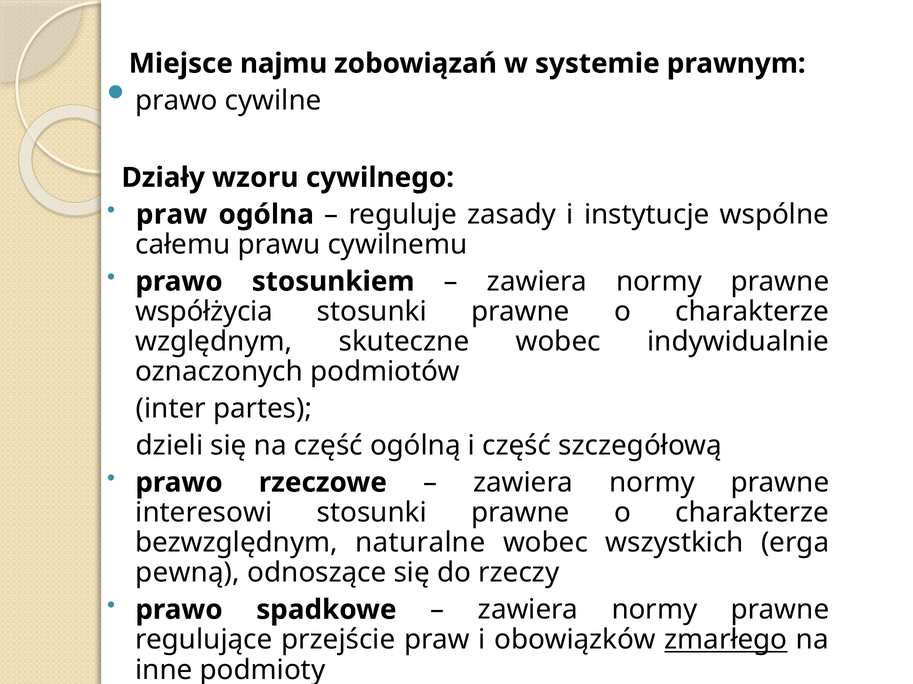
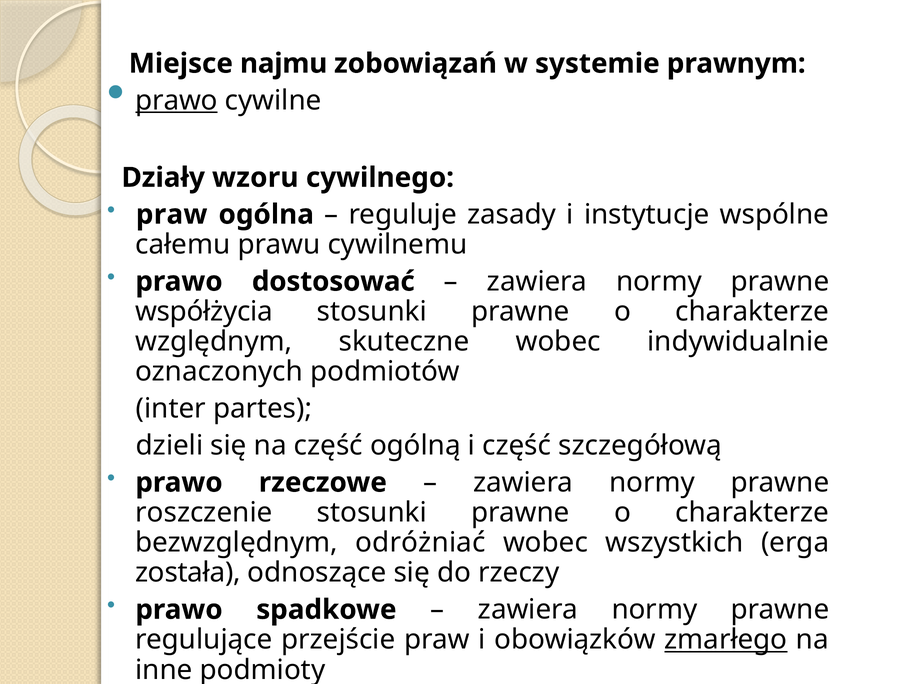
prawo underline: none -> present (177, 101)
stosunkiem: stosunkiem -> dostosować (333, 282)
interesowi: interesowi -> roszczenie (204, 513)
naturalne: naturalne -> odróżniać (420, 543)
pewną: pewną -> została (188, 573)
